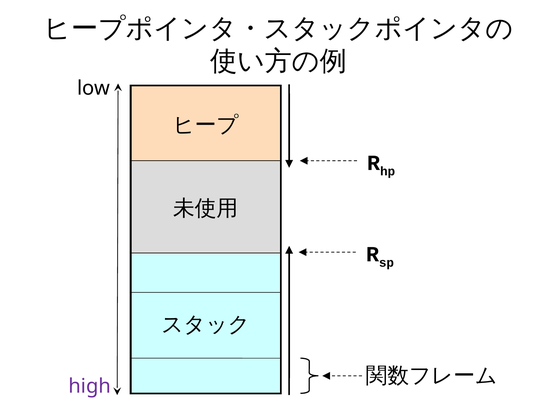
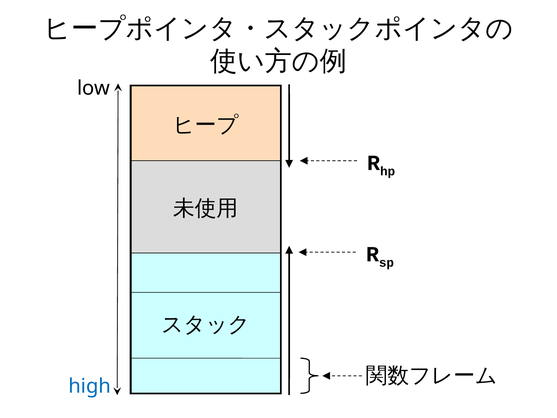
high colour: purple -> blue (90, 386)
